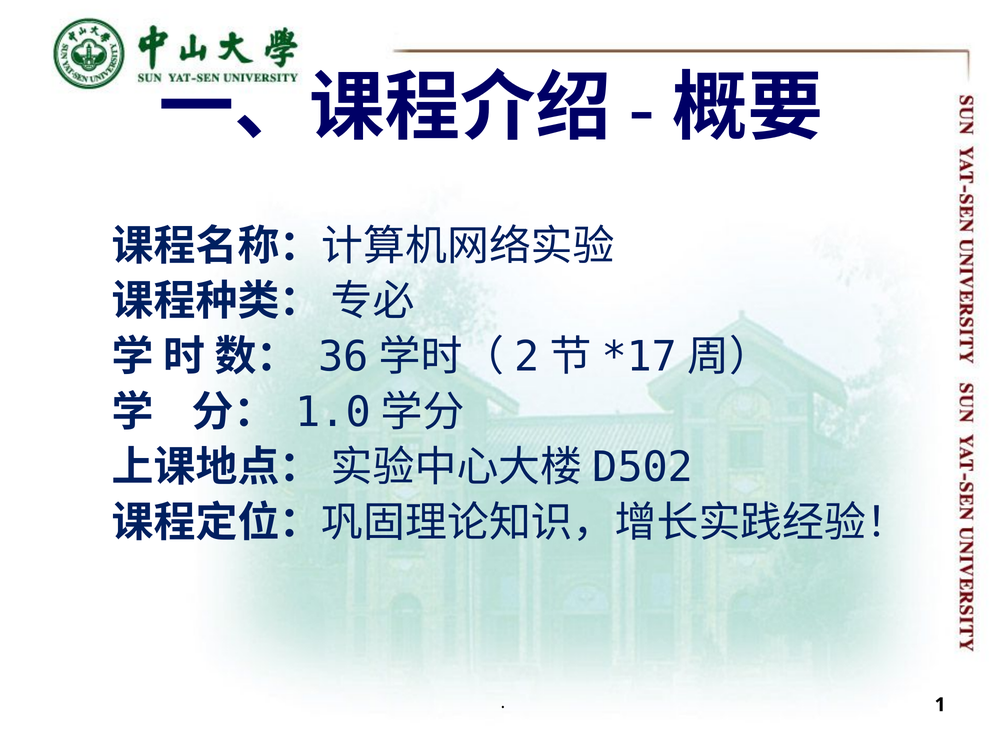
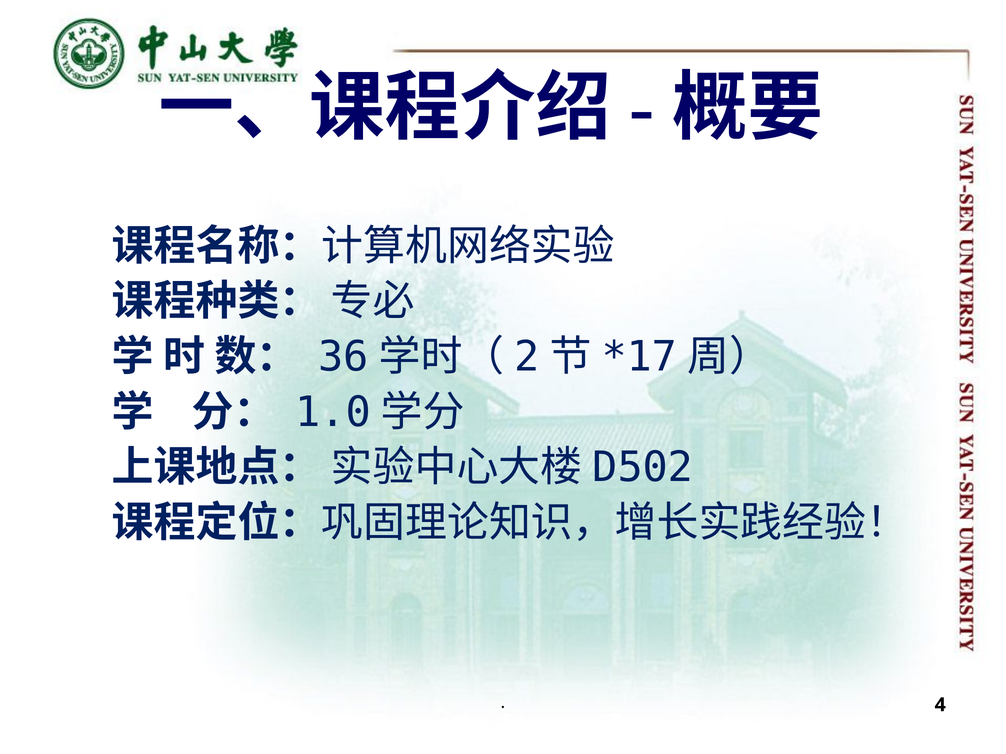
1: 1 -> 4 (940, 705)
